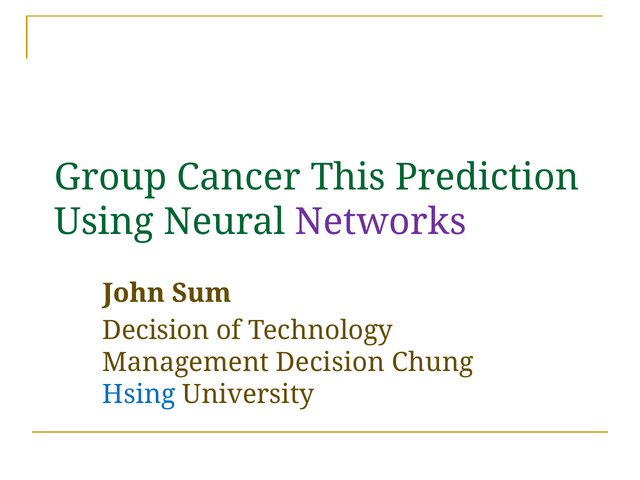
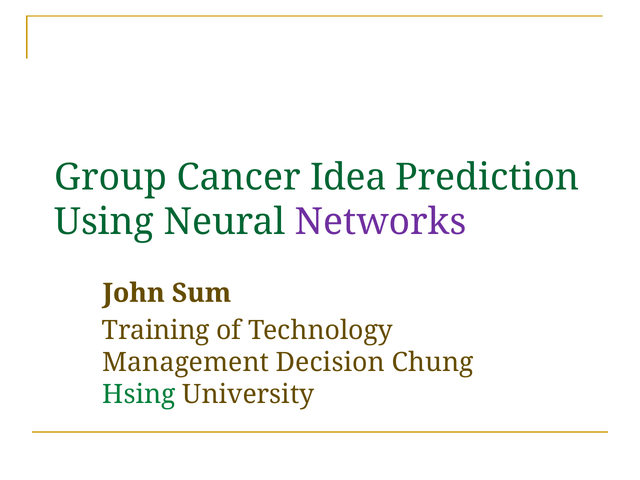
This: This -> Idea (348, 177)
Decision: Decision -> Training (156, 330)
Hsing colour: blue -> green (139, 394)
